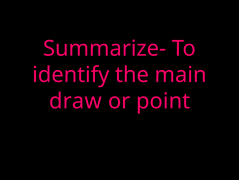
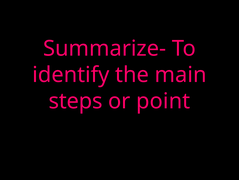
draw: draw -> steps (76, 101)
